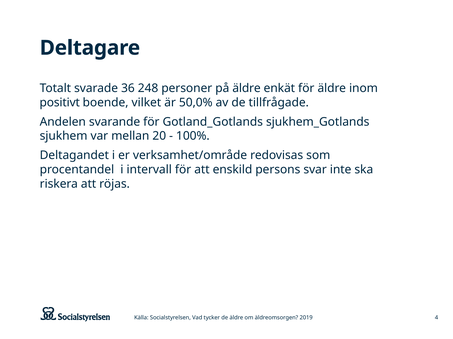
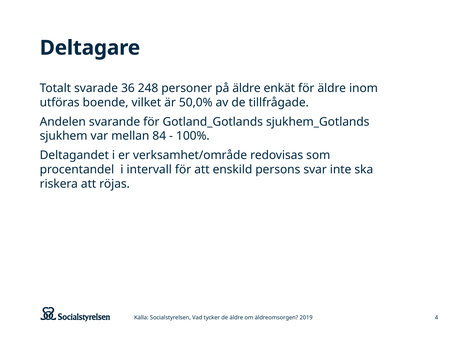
positivt: positivt -> utföras (60, 103)
20: 20 -> 84 (159, 136)
